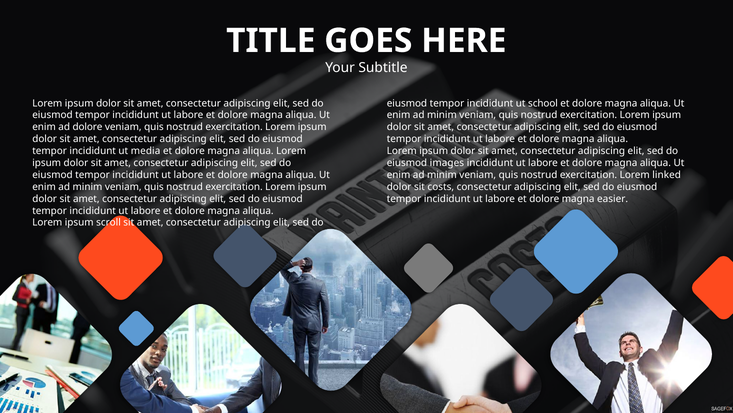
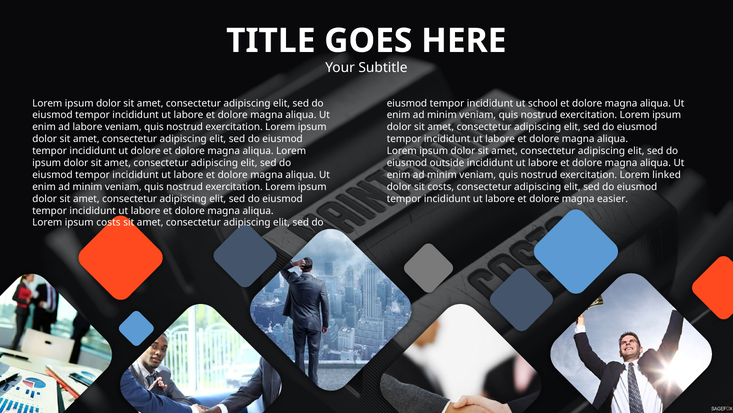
ad dolore: dolore -> labore (87, 127)
ut media: media -> dolore (146, 151)
images: images -> outside (447, 163)
ipsum scroll: scroll -> costs (108, 222)
